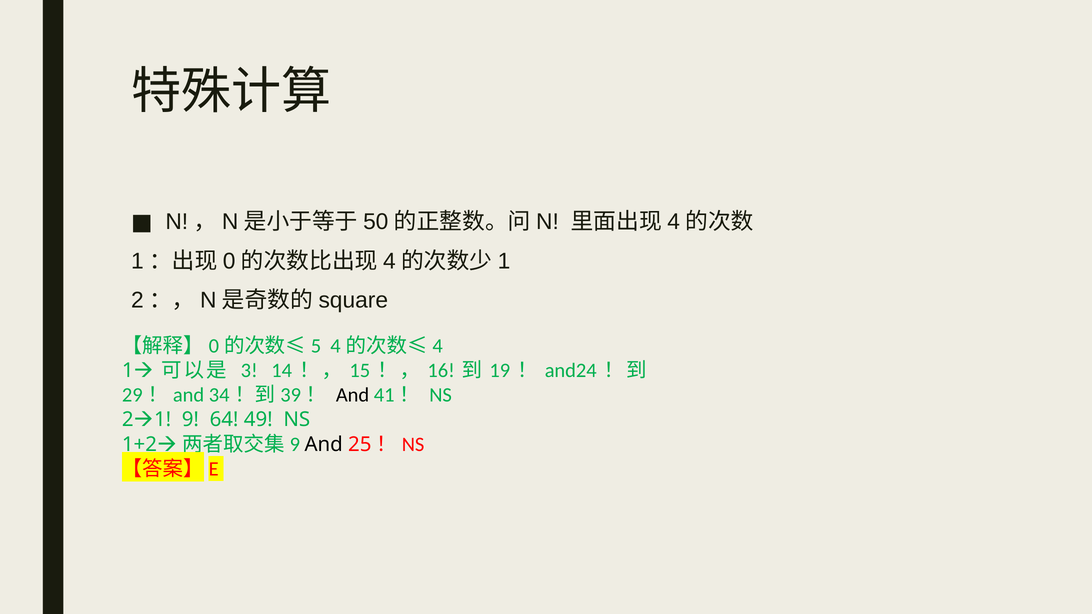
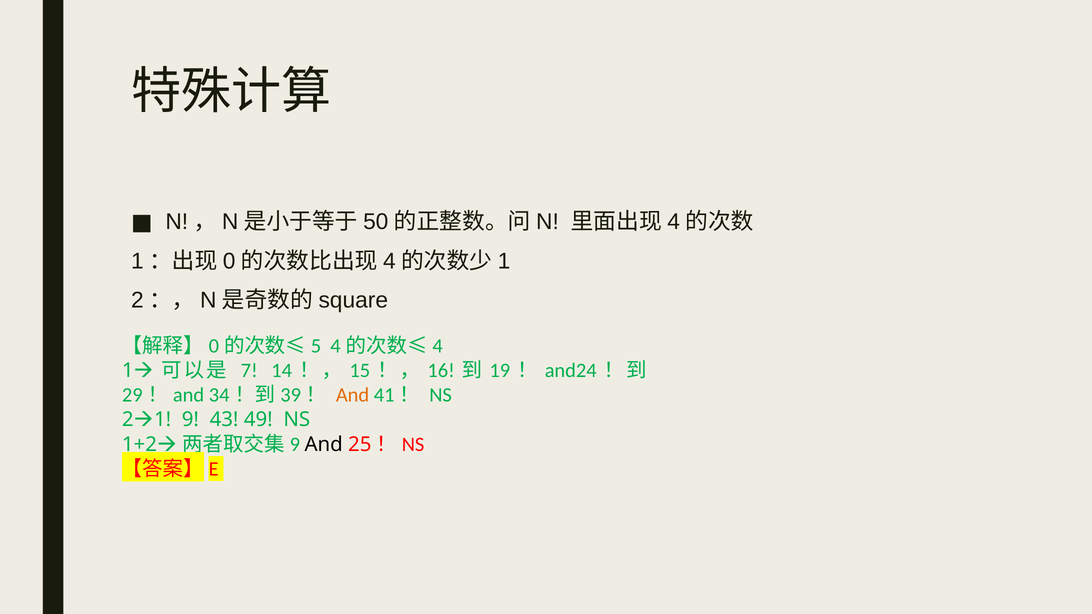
3: 3 -> 7 (249, 371)
And colour: black -> orange (353, 395)
64: 64 -> 43 (224, 420)
